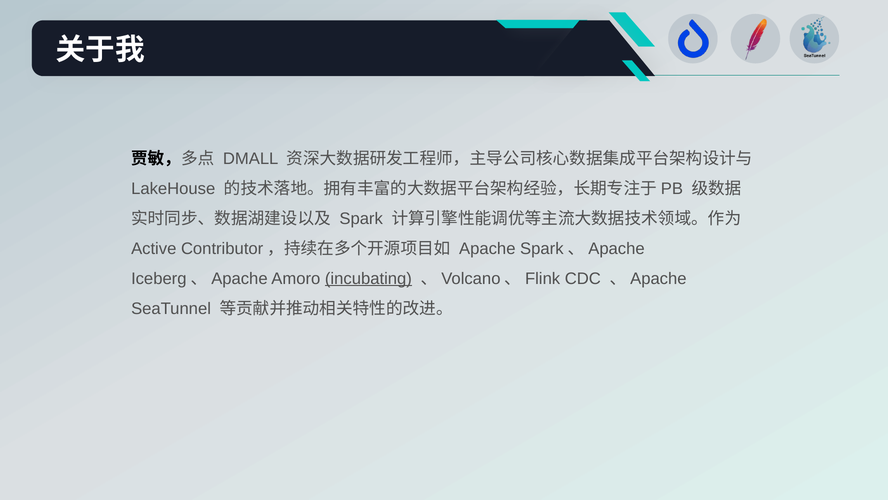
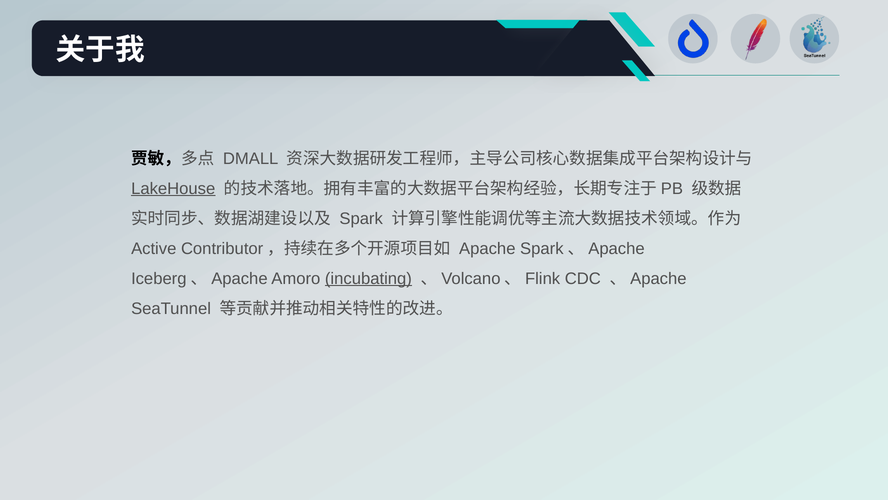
LakeHouse underline: none -> present (173, 188)
